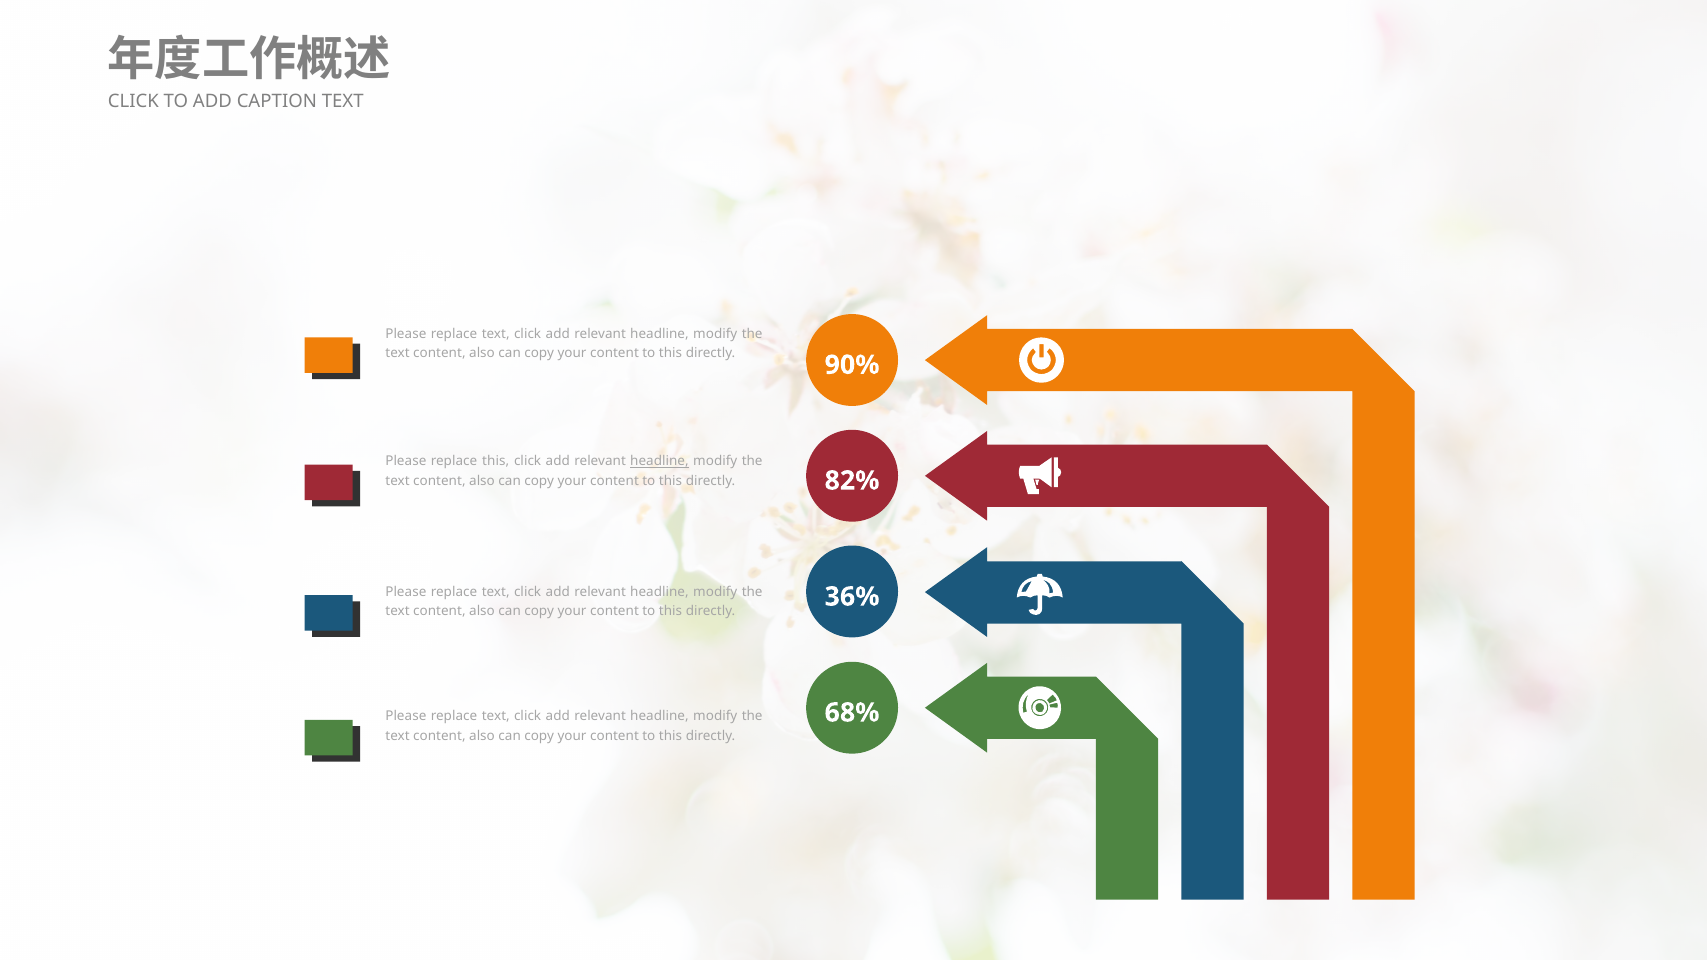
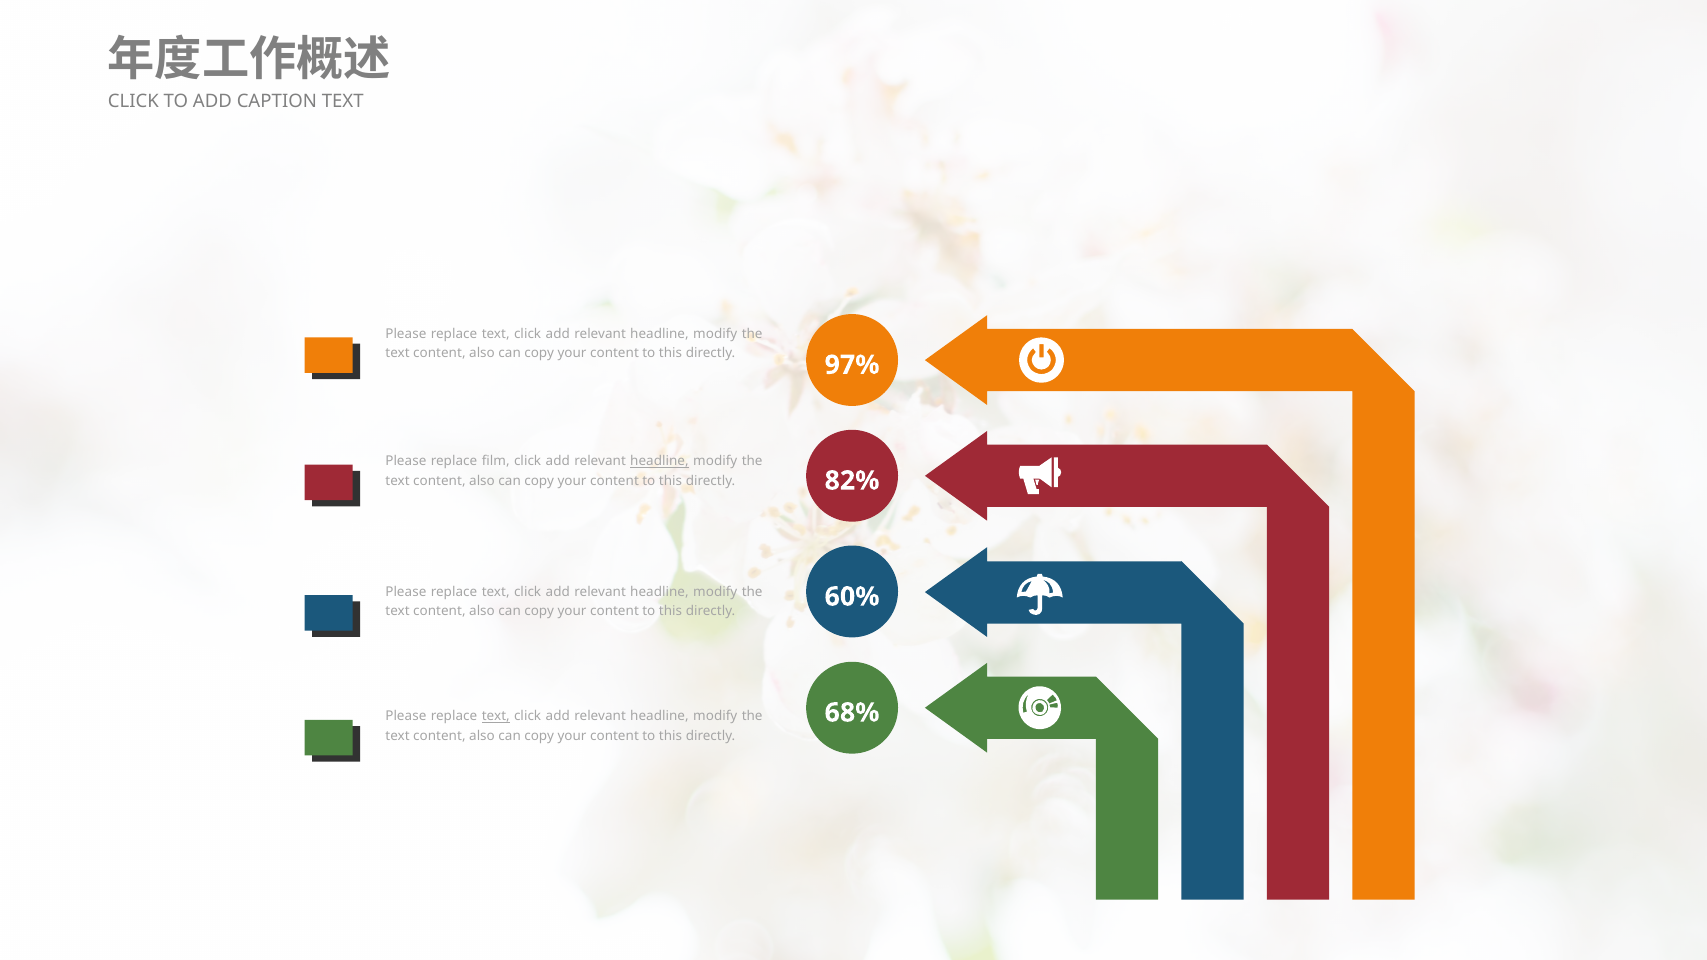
90%: 90% -> 97% (852, 365)
replace this: this -> film (496, 461)
36%: 36% -> 60% (852, 597)
text underline: none -> present (496, 717)
